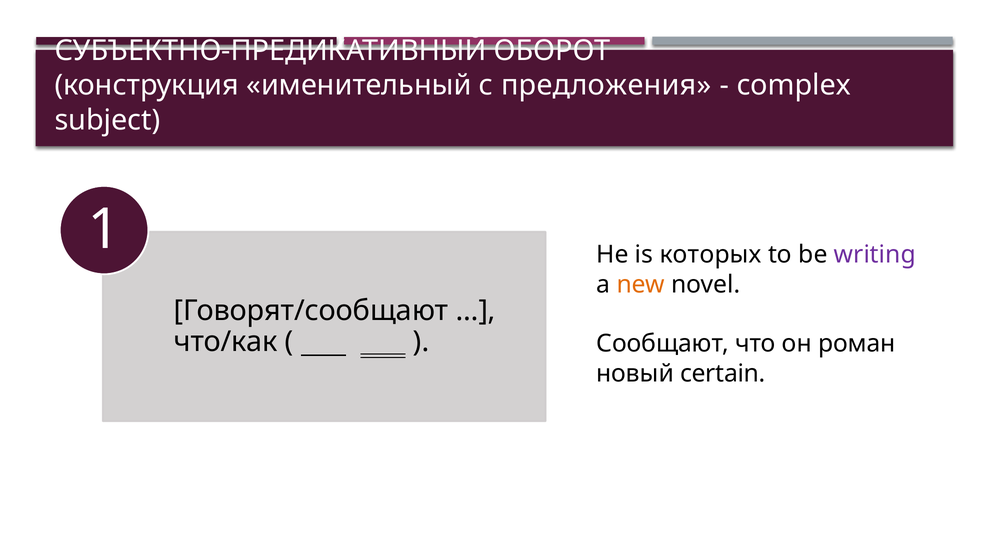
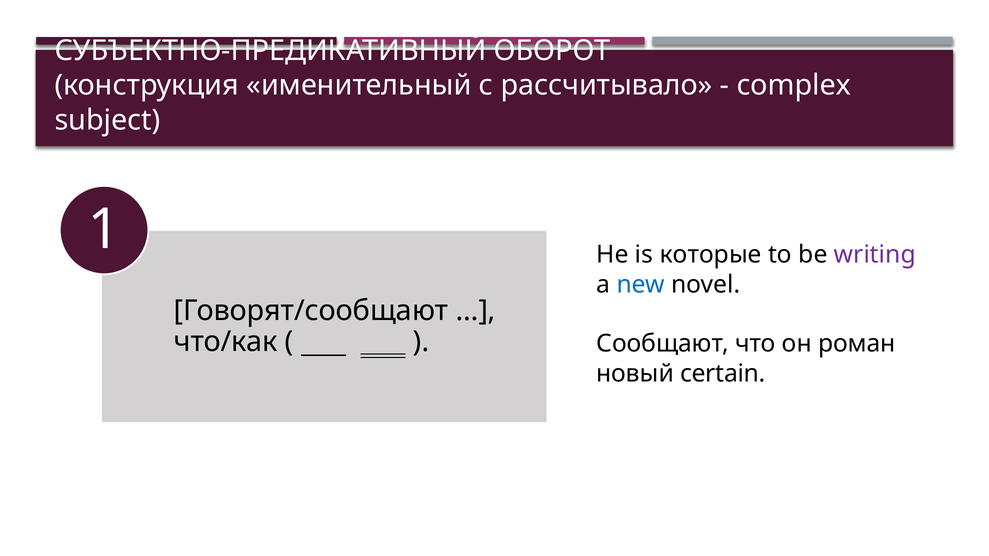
предложения: предложения -> рассчитывало (607, 86)
которых: которых -> которые (711, 255)
new colour: orange -> blue (641, 285)
